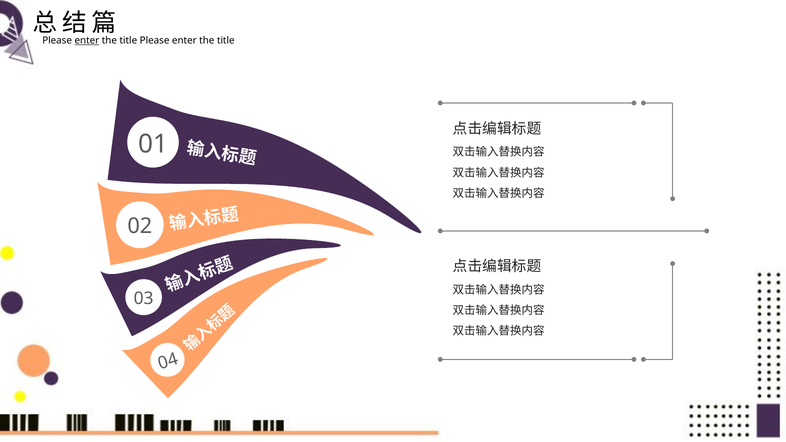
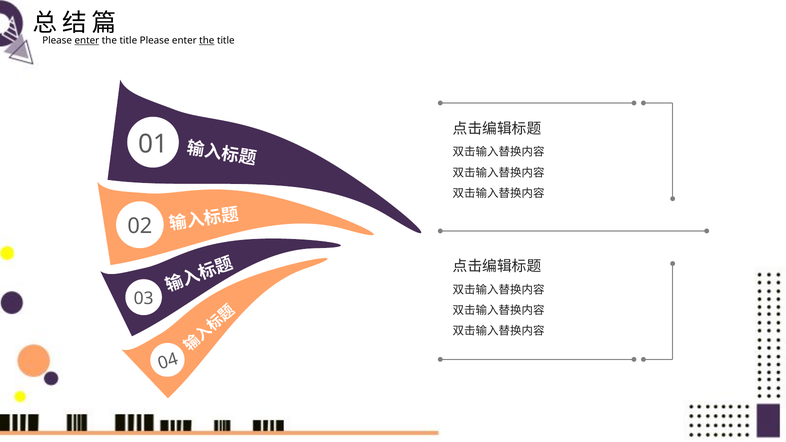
the underline: none -> present (207, 40)
